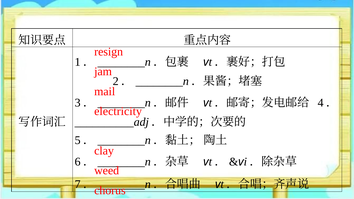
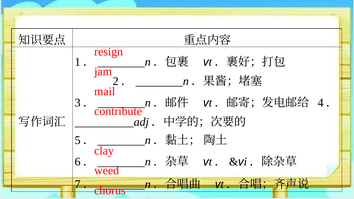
electricity: electricity -> contribute (118, 111)
